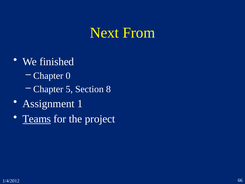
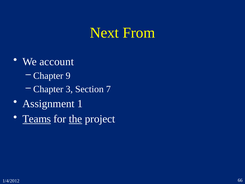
finished: finished -> account (57, 62)
0: 0 -> 9 (68, 76)
5: 5 -> 3 (69, 89)
8: 8 -> 7 (108, 89)
the underline: none -> present (76, 119)
